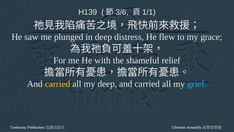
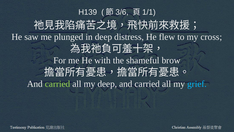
grace: grace -> cross (211, 37)
relief: relief -> brow (171, 60)
carried colour: yellow -> light green (58, 84)
